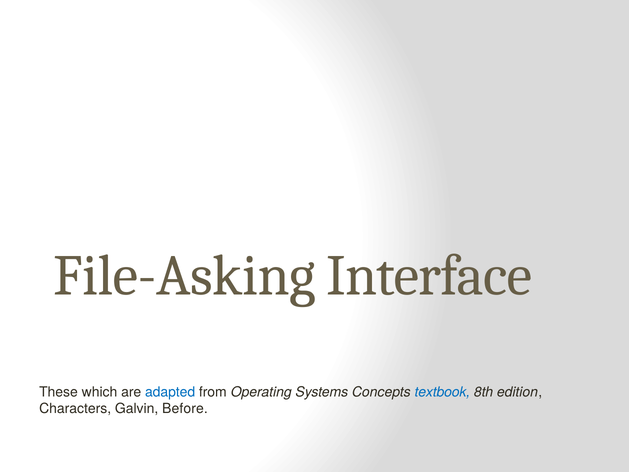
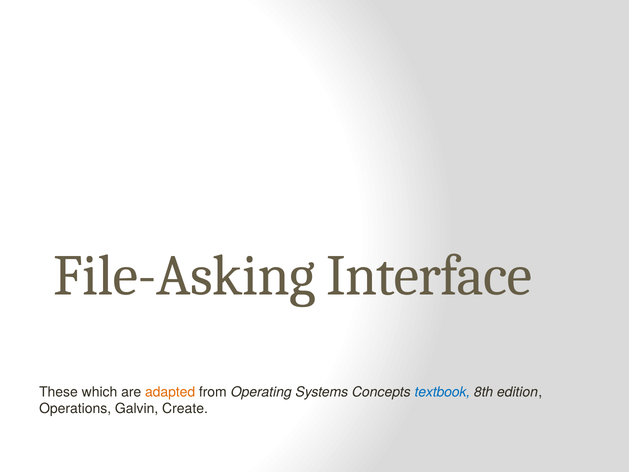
adapted colour: blue -> orange (170, 392)
Characters: Characters -> Operations (75, 409)
Before: Before -> Create (185, 409)
